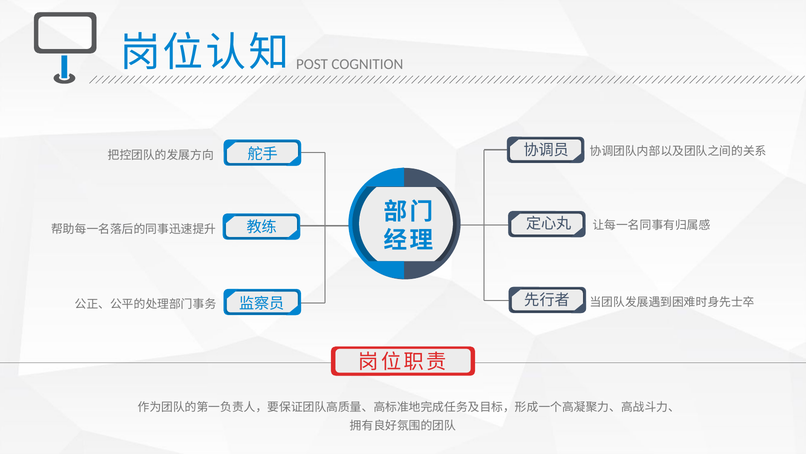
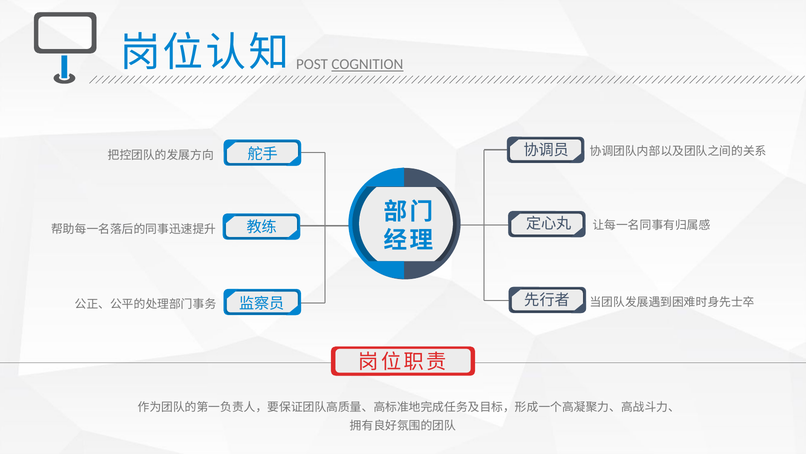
COGNITION underline: none -> present (367, 64)
